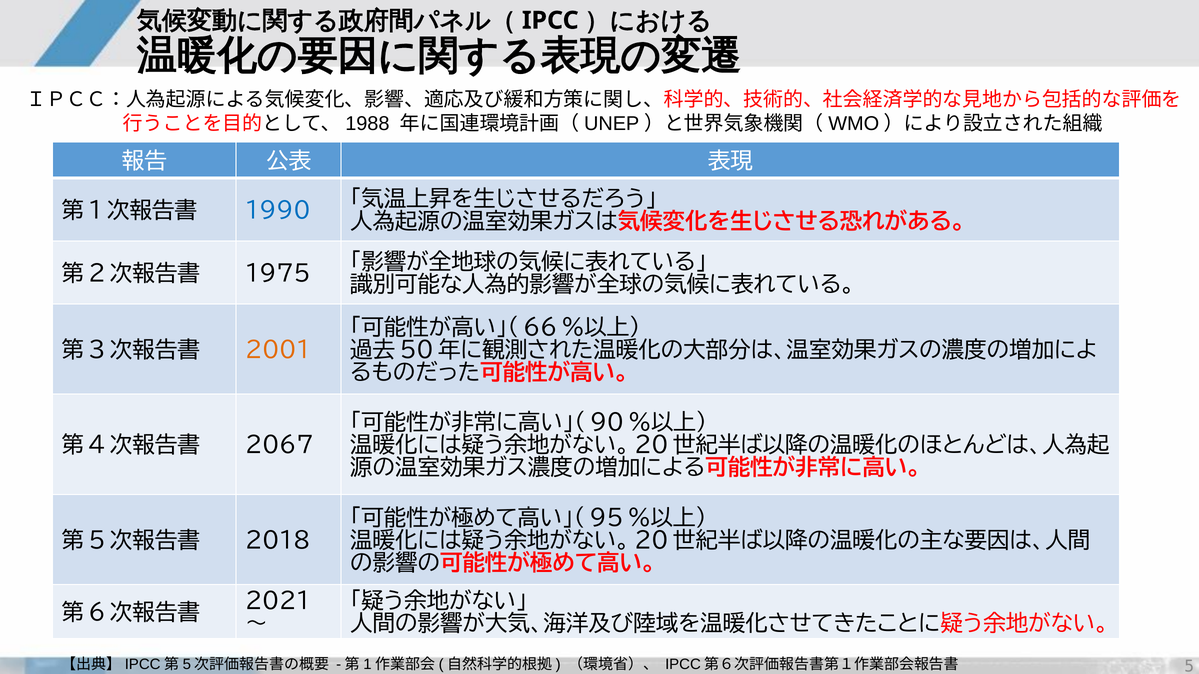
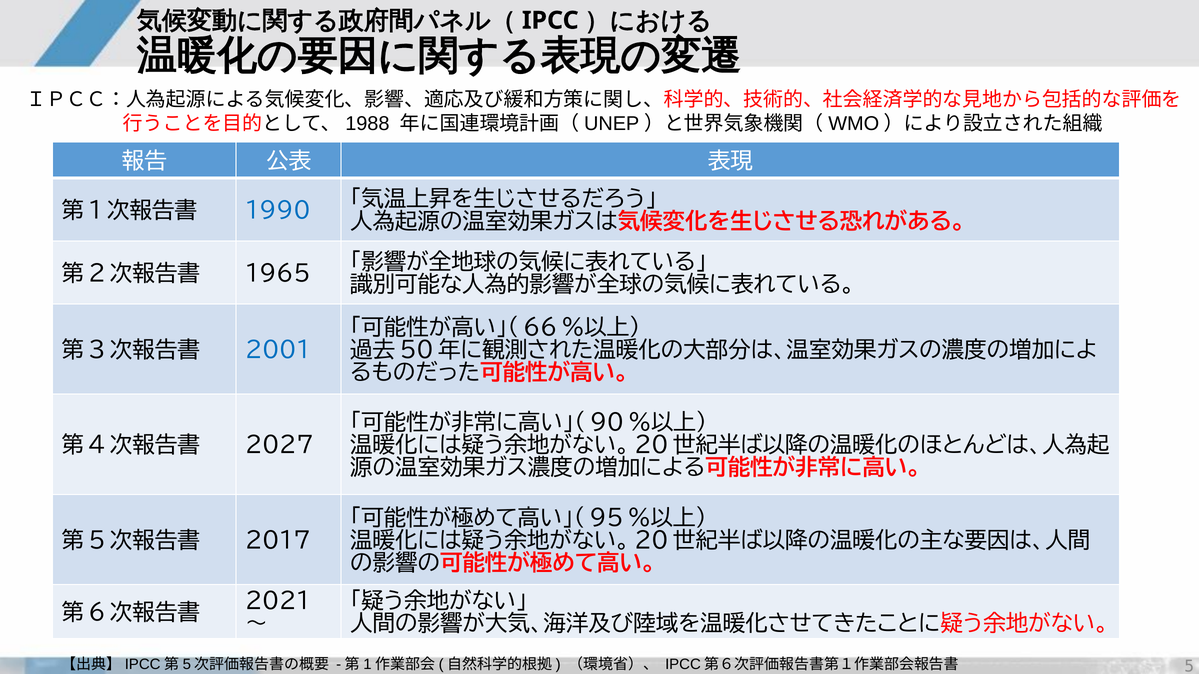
1975: 1975 -> 1965 (278, 274)
2001 colour: orange -> blue (278, 350)
2067: 2067 -> 2027 (279, 446)
2018: 2018 -> 2017 (278, 541)
